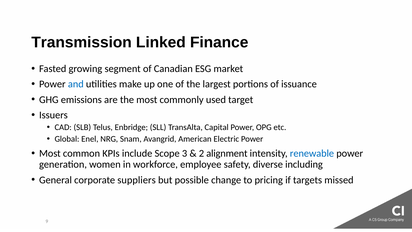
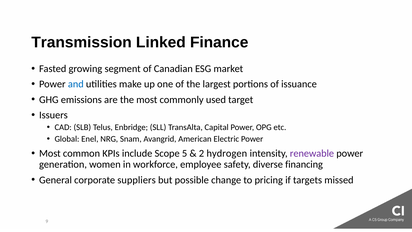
3: 3 -> 5 (185, 153)
alignment: alignment -> hydrogen (227, 153)
renewable colour: blue -> purple (312, 153)
including: including -> financing (304, 164)
